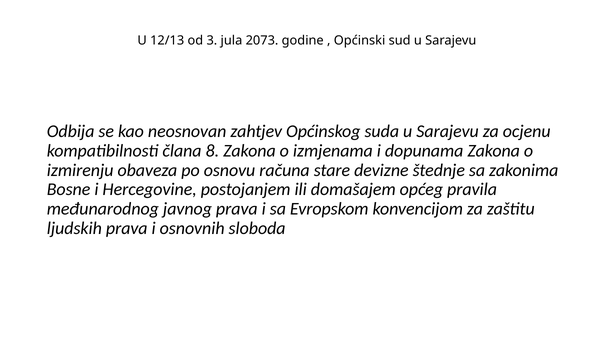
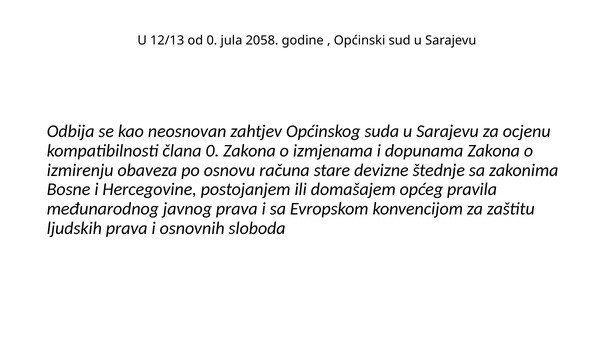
od 3: 3 -> 0 (212, 40)
2073: 2073 -> 2058 (262, 40)
člana 8: 8 -> 0 (212, 151)
